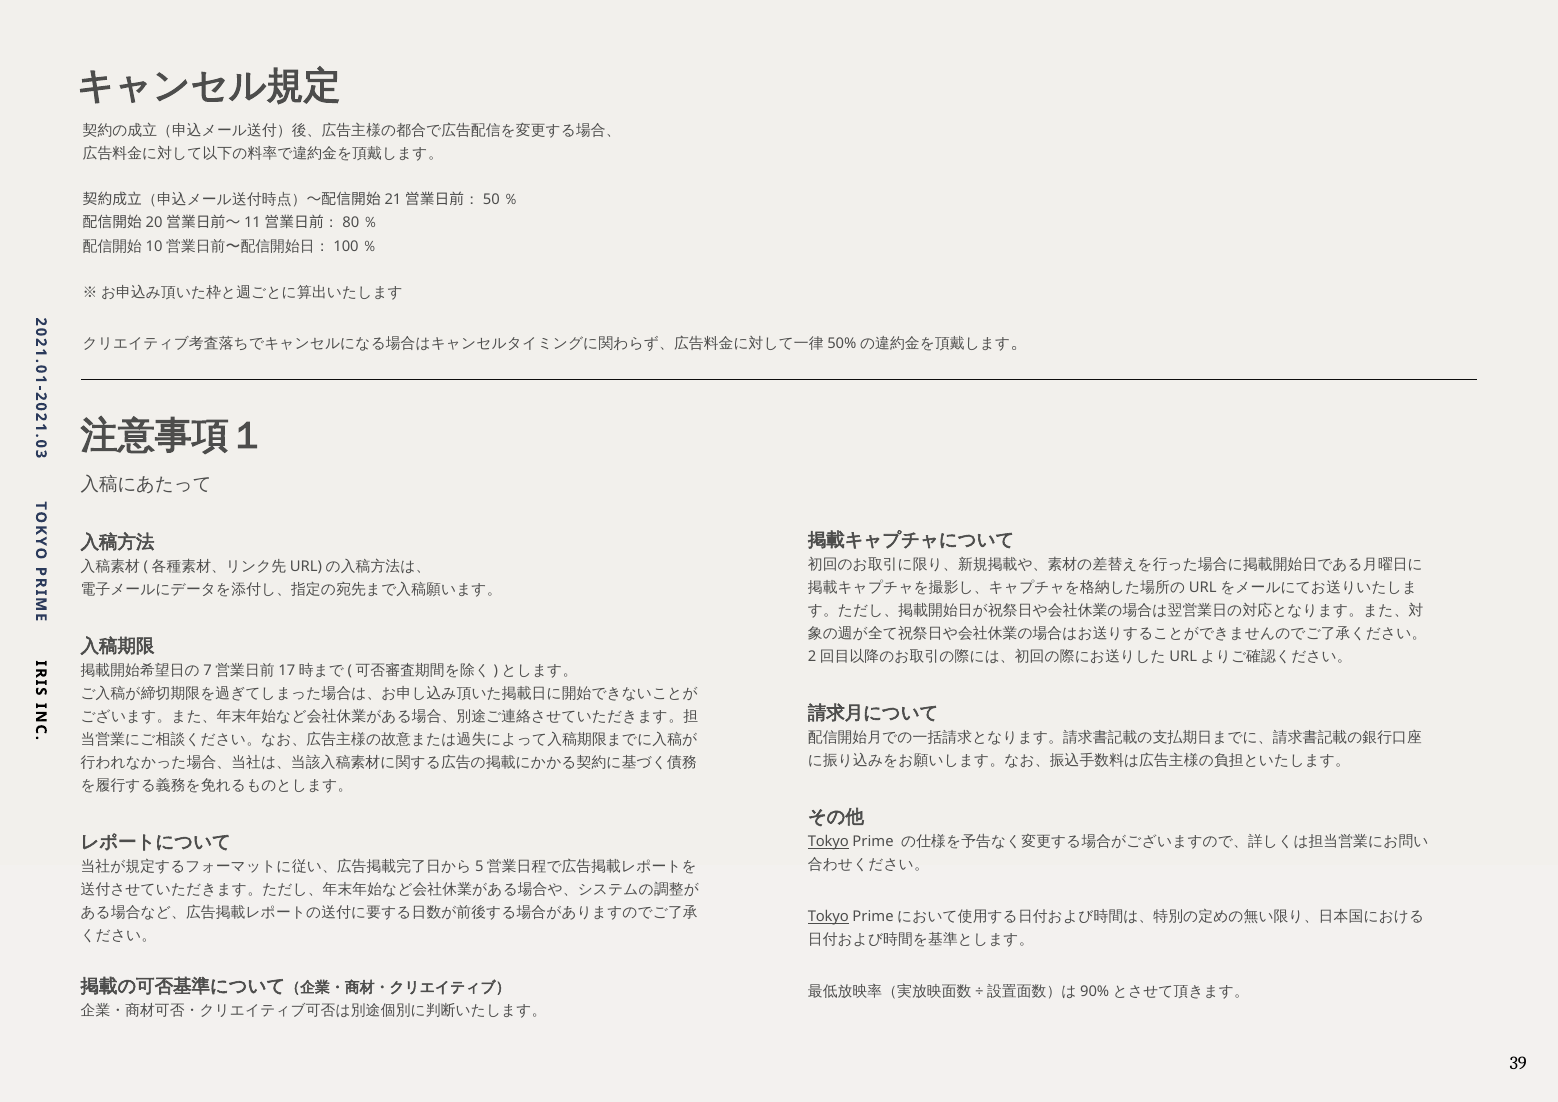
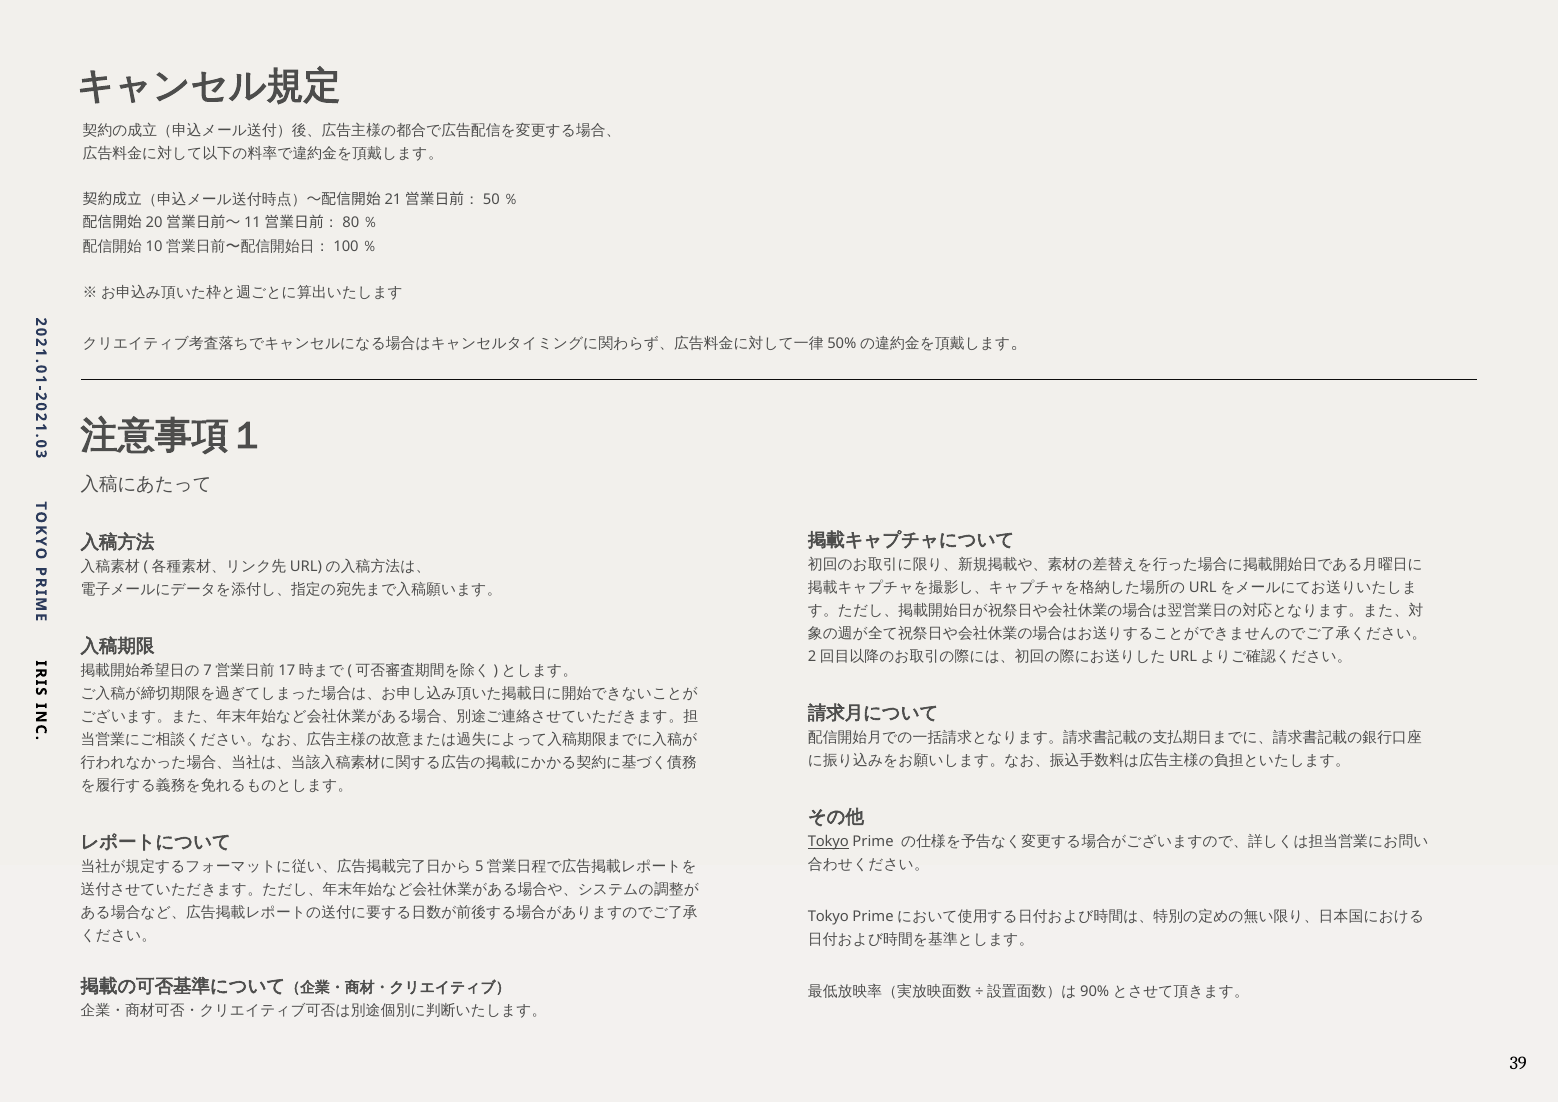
Tokyo underline: present -> none (828, 916)
